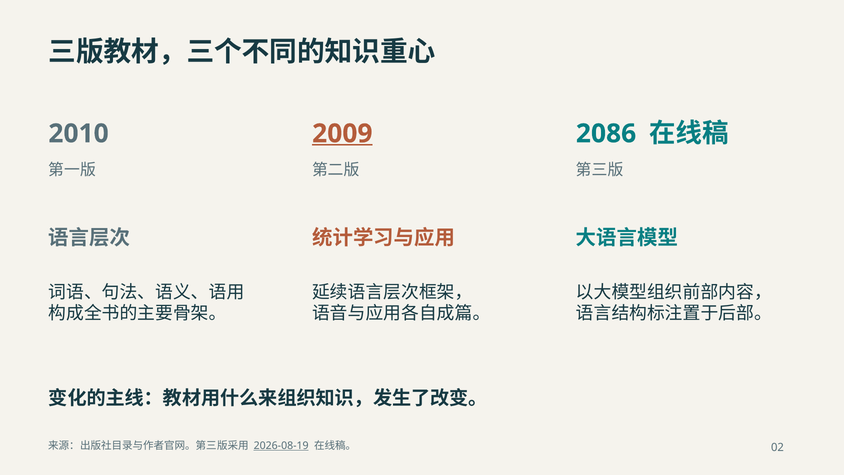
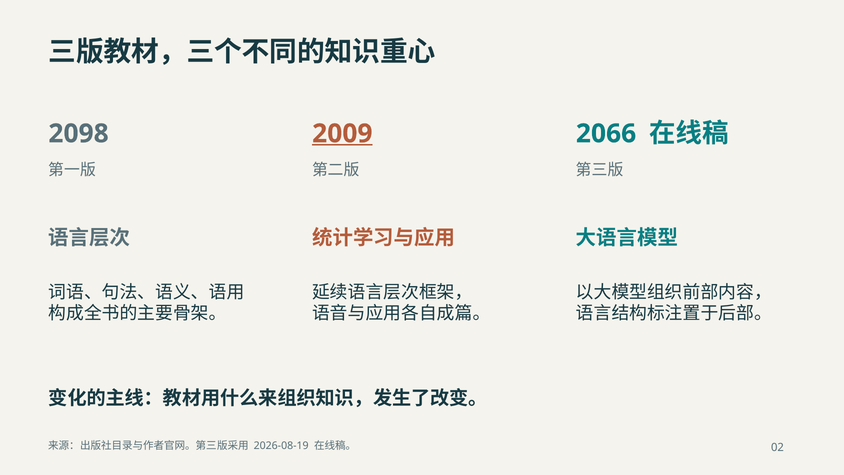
2010: 2010 -> 2098 (79, 134)
2086: 2086 -> 2066 (606, 134)
2026-08-19 underline: present -> none (281, 445)
